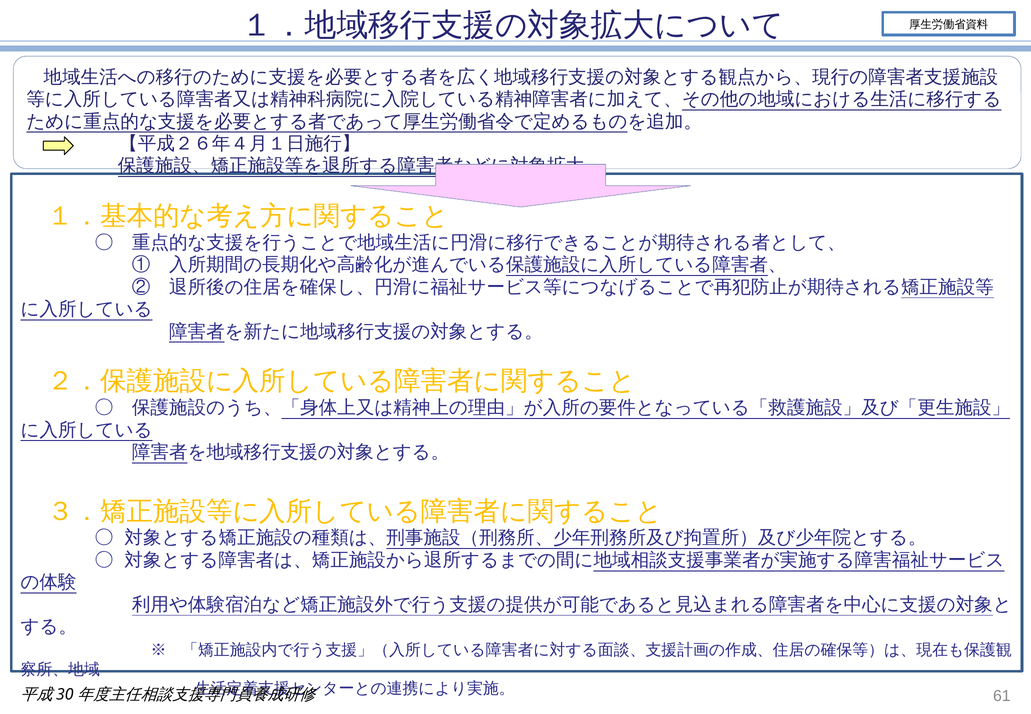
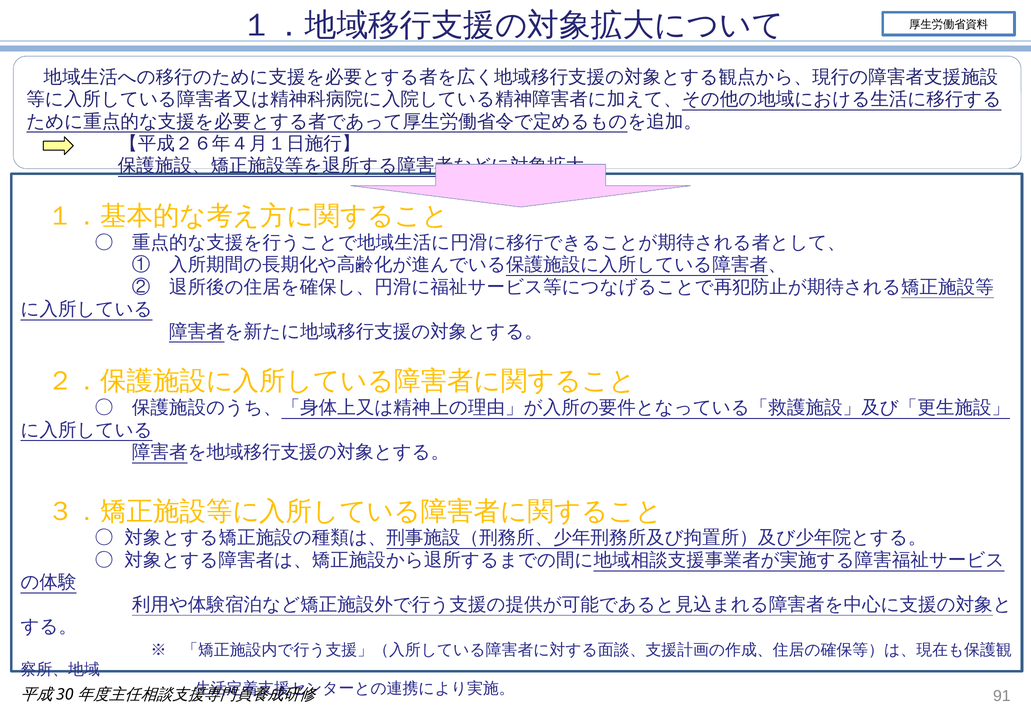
61: 61 -> 91 (1002, 696)
